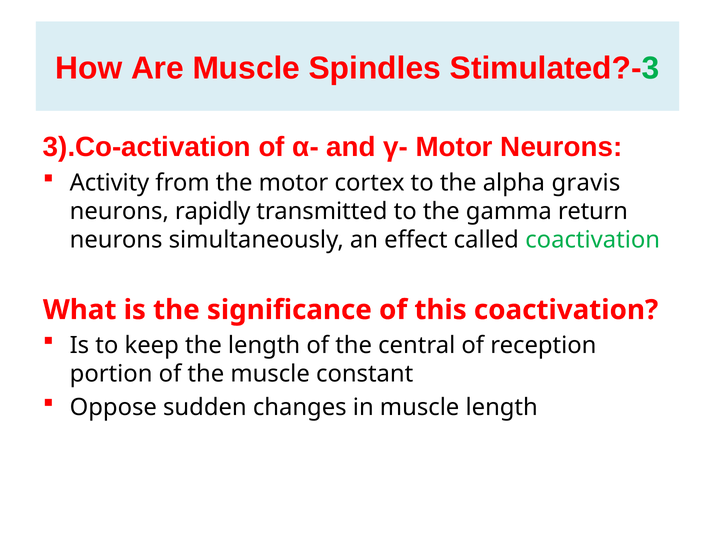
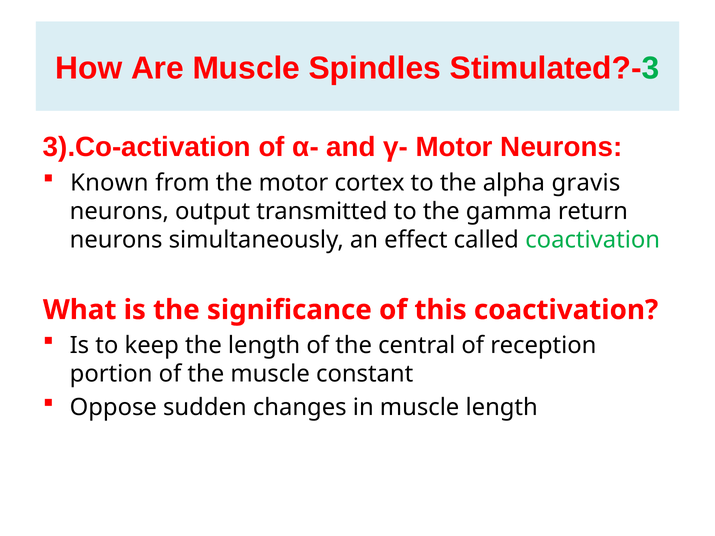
Activity: Activity -> Known (109, 183)
rapidly: rapidly -> output (213, 211)
